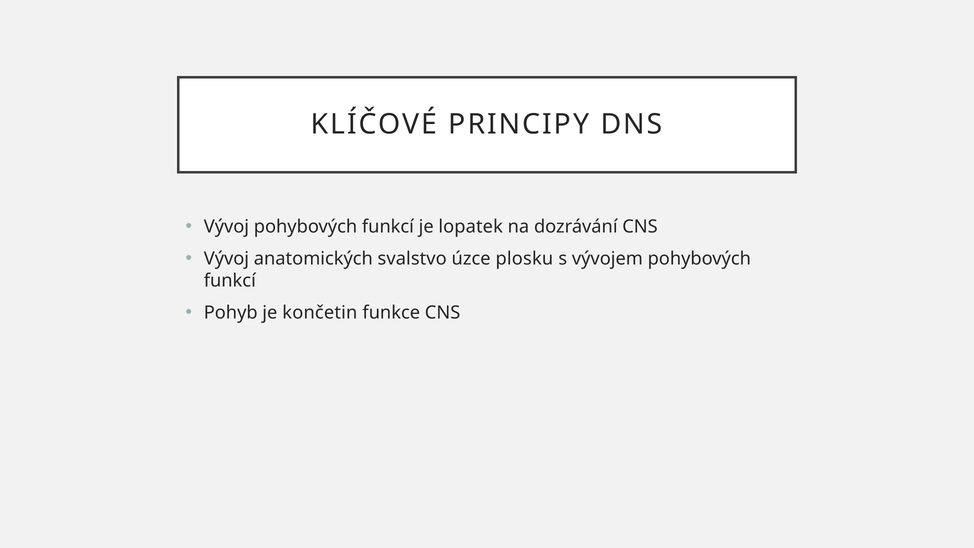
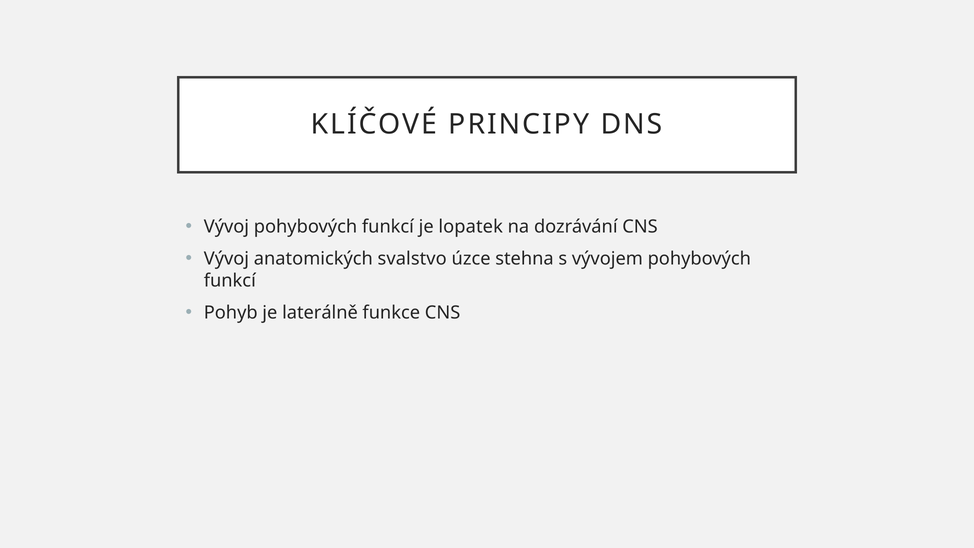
plosku: plosku -> stehna (524, 259)
končetin: končetin -> laterálně (320, 313)
